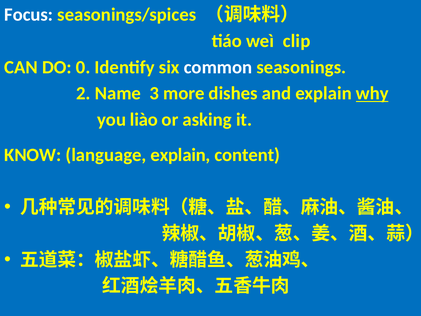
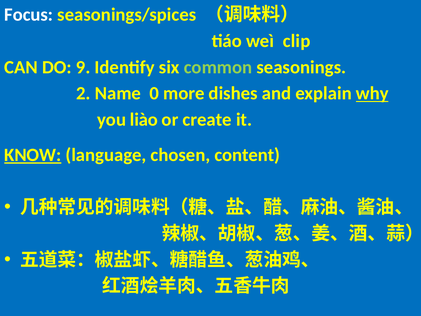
0: 0 -> 9 (83, 67)
common colour: white -> light green (218, 67)
3: 3 -> 0 (154, 93)
asking: asking -> create (207, 120)
KNOW underline: none -> present (33, 155)
language explain: explain -> chosen (180, 155)
